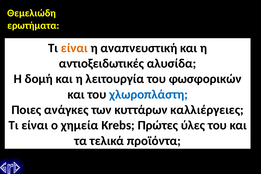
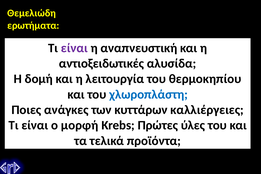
είναι colour: orange -> purple (74, 48)
φωσφορικών: φωσφορικών -> θερμοκηπίου (205, 79)
χημεία: χημεία -> μορφή (80, 125)
